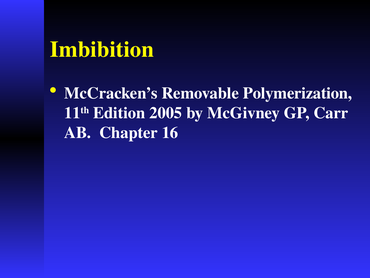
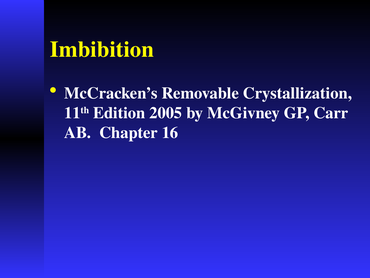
Polymerization: Polymerization -> Crystallization (297, 93)
